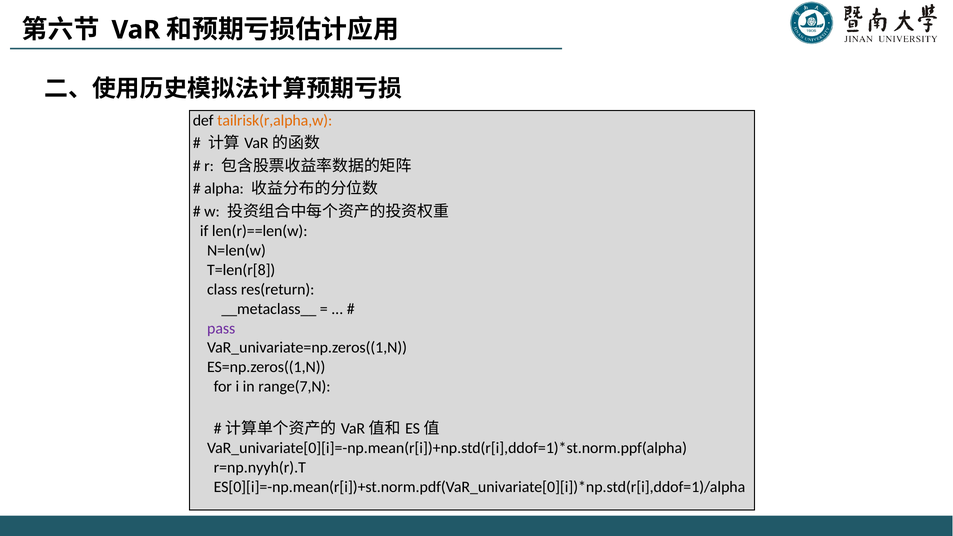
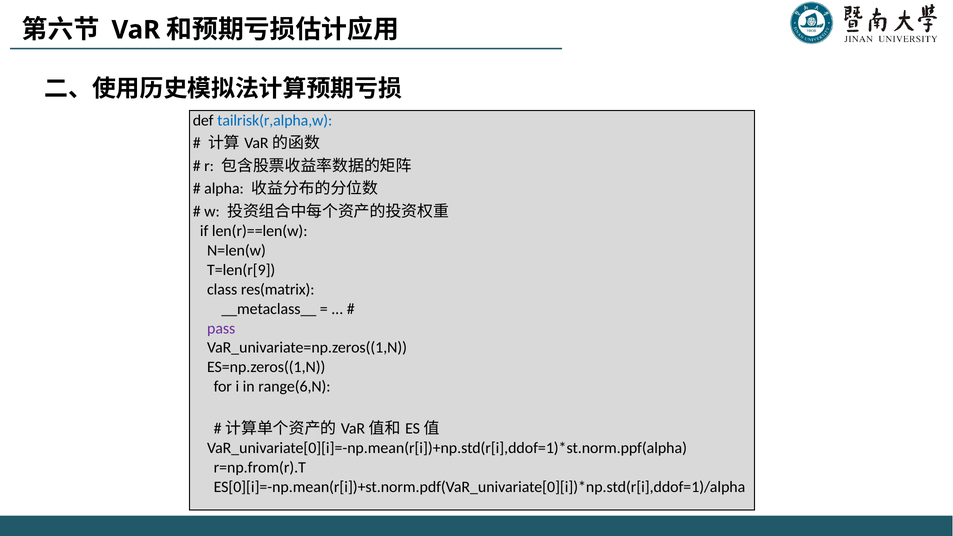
tailrisk(r,alpha,w colour: orange -> blue (275, 120)
T=len(r[8: T=len(r[8 -> T=len(r[9 (241, 270)
res(return: res(return -> res(matrix (278, 290)
range(7,N: range(7,N -> range(6,N (294, 387)
r=np.nyyh(r).T: r=np.nyyh(r).T -> r=np.from(r).T (260, 468)
